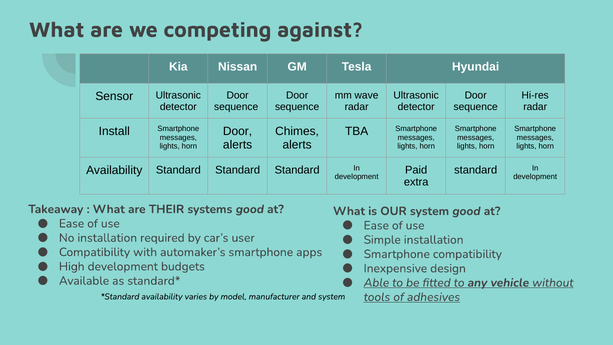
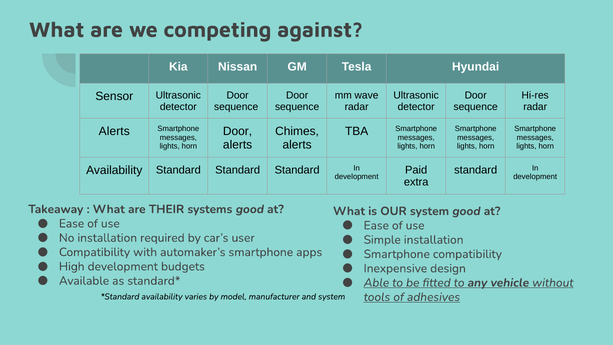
Install: Install -> Alerts (114, 131)
